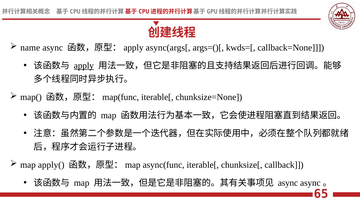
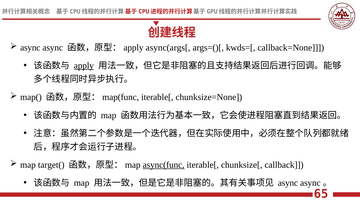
name: name -> async (30, 48)
apply(: apply( -> target( (51, 165)
async(func underline: none -> present (164, 165)
